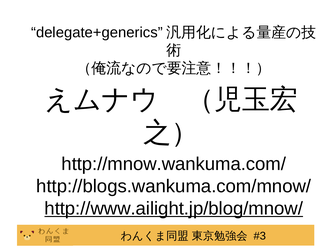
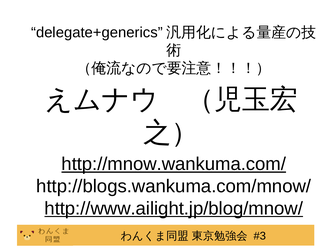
http://mnow.wankuma.com/ underline: none -> present (174, 164)
